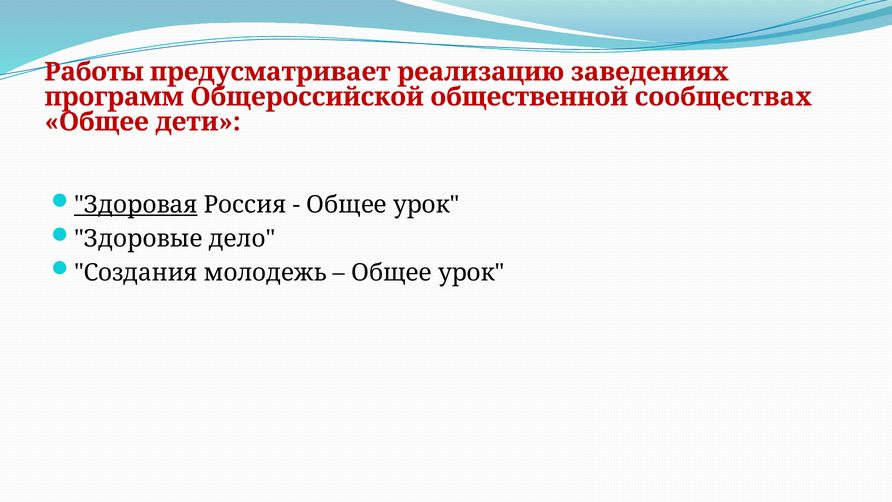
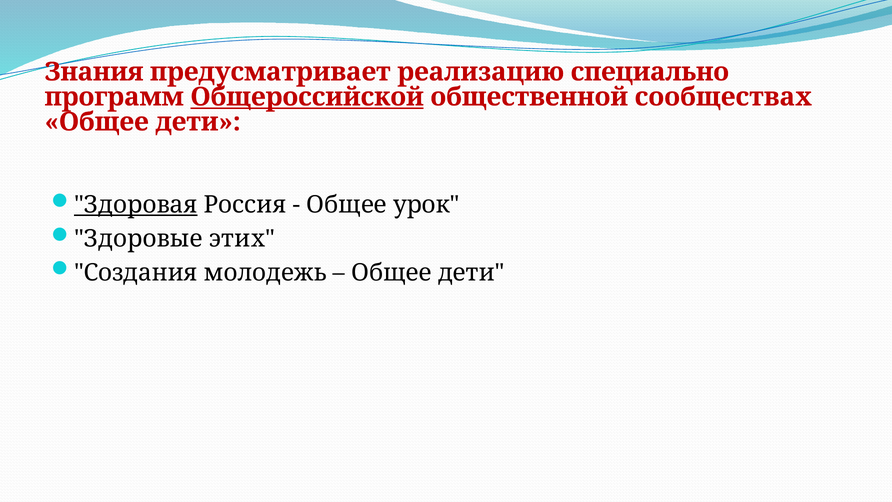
Работы: Работы -> Знания (94, 72)
заведениях: заведениях -> специально (650, 72)
Общероссийской underline: none -> present (307, 97)
дело: дело -> этих (242, 239)
урок: урок -> дети (471, 272)
